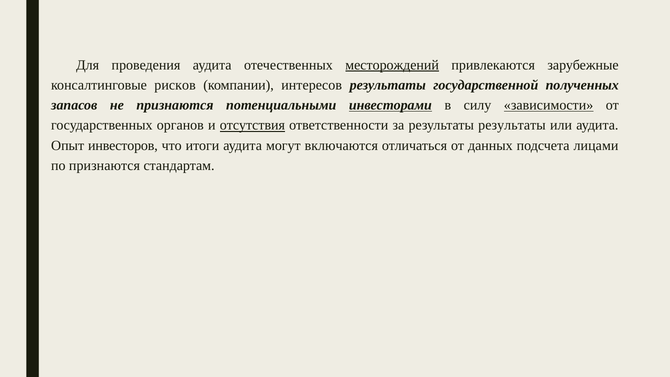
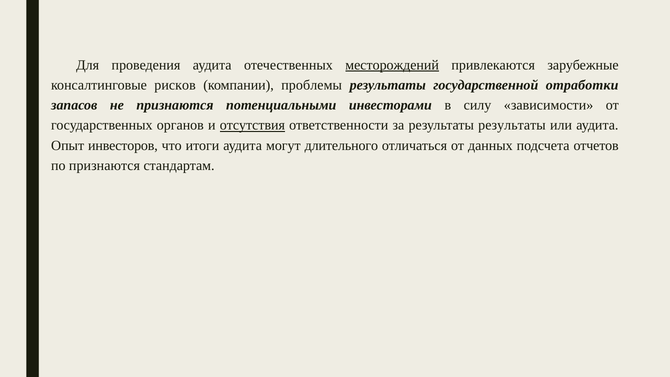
интересов: интересов -> проблемы (312, 85)
полученных: полученных -> отработки (582, 85)
инвесторами underline: present -> none (390, 105)
зависимости underline: present -> none (549, 105)
включаются: включаются -> длительного (341, 145)
лицами: лицами -> отчетов (596, 145)
